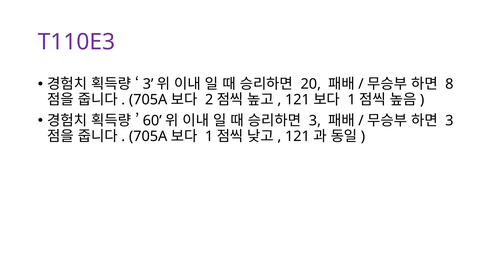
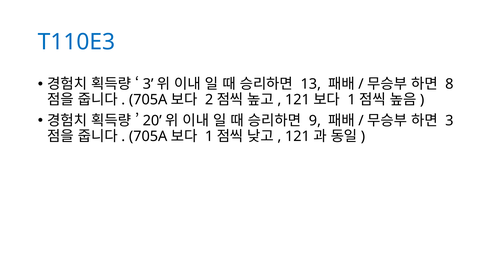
T110E3 colour: purple -> blue (77, 42)
20: 20 -> 13 (311, 84)
60: 60 -> 20 (152, 121)
3: 3 -> 9 (315, 121)
